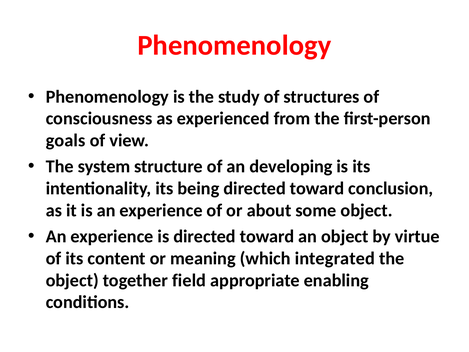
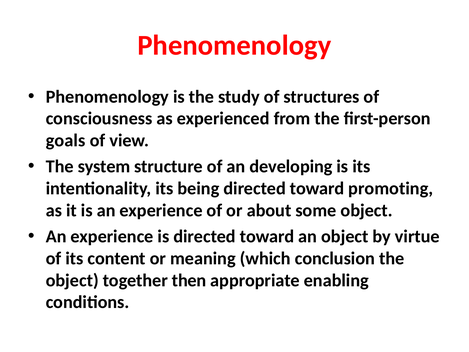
conclusion: conclusion -> promoting (391, 188)
integrated: integrated -> conclusion (335, 258)
field: field -> then (189, 280)
